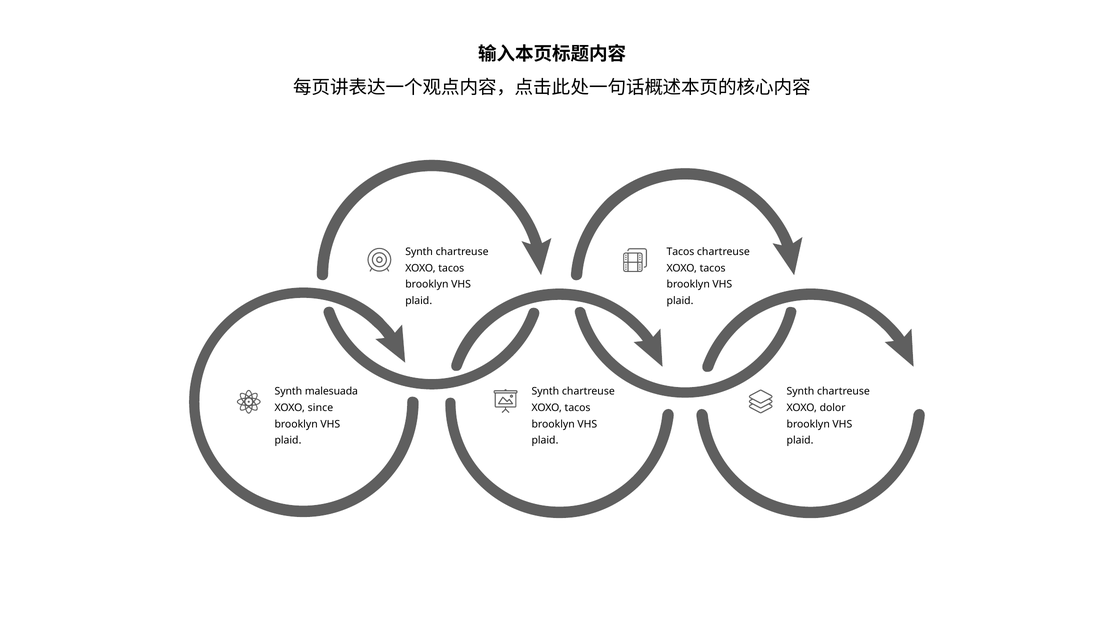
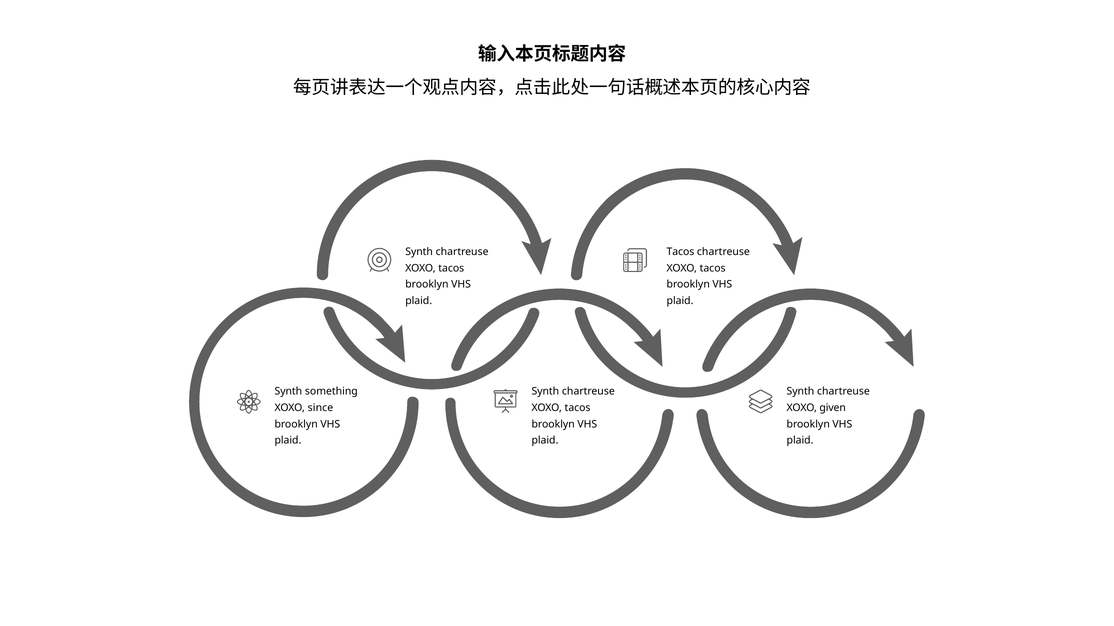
malesuada: malesuada -> something (331, 392)
dolor: dolor -> given (833, 408)
